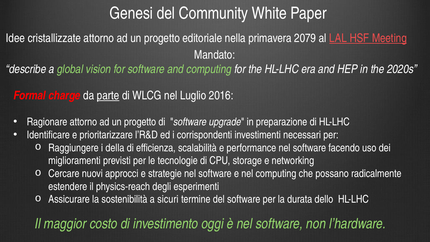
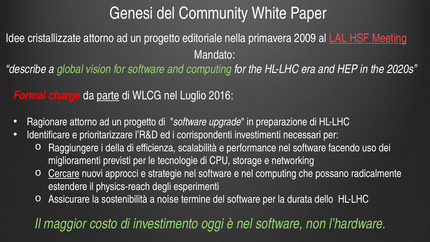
2079: 2079 -> 2009 (305, 38)
Cercare underline: none -> present (64, 174)
sicuri: sicuri -> noise (168, 199)
